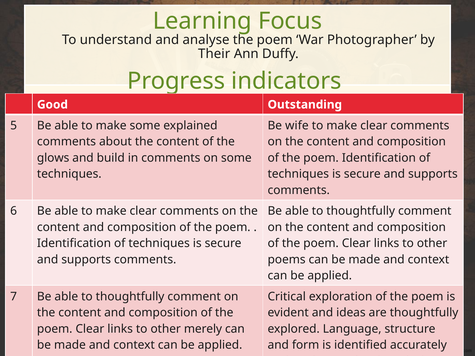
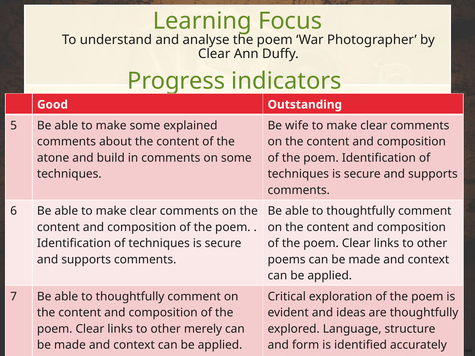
Their: Their -> Clear (214, 54)
glows: glows -> atone (53, 158)
